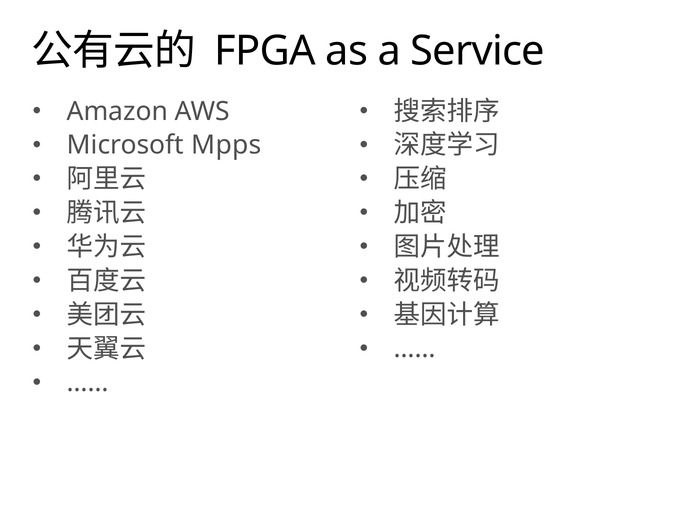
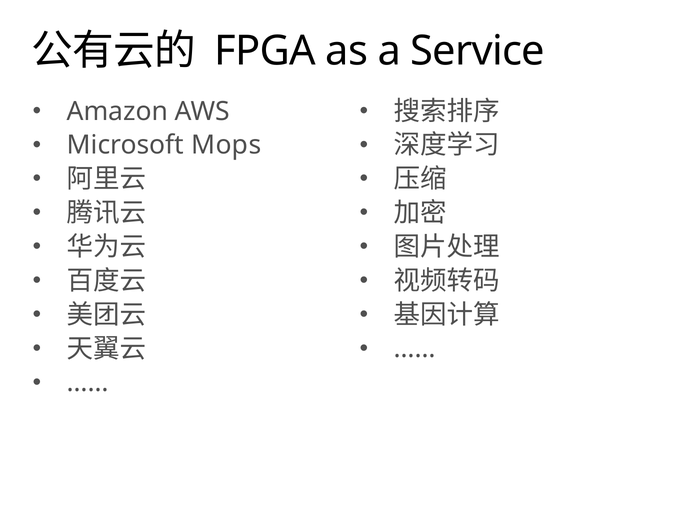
Mpps: Mpps -> Mops (226, 145)
